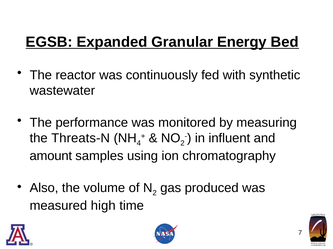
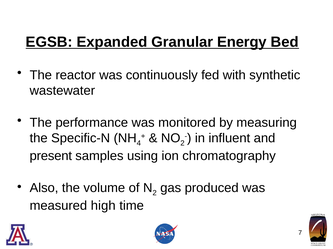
Threats-N: Threats-N -> Specific-N (81, 139)
amount: amount -> present (51, 156)
